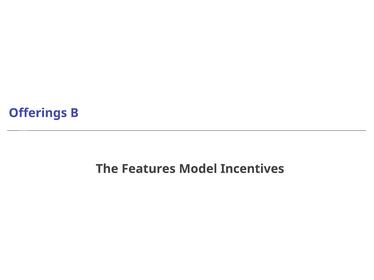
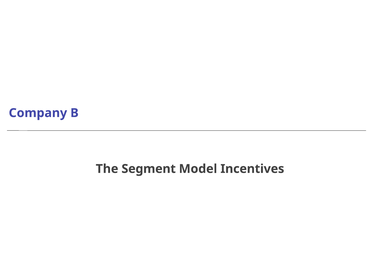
Offerings: Offerings -> Company (38, 113)
Features: Features -> Segment (149, 169)
